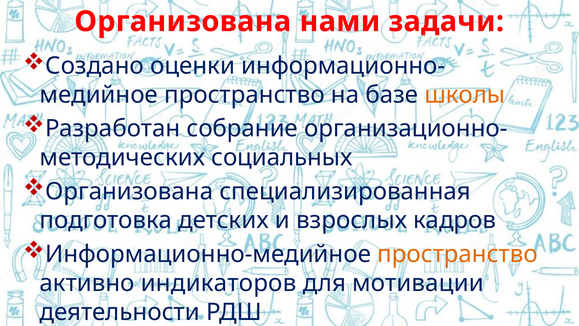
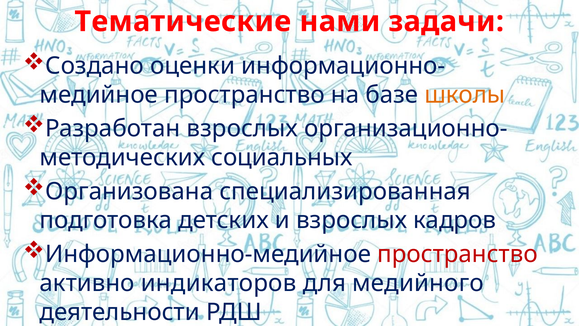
Организована: Организована -> Тематические (183, 22)
Разработан собрание: собрание -> взрослых (242, 128)
пространство colour: orange -> red (458, 254)
мотивации: мотивации -> медийного (418, 283)
